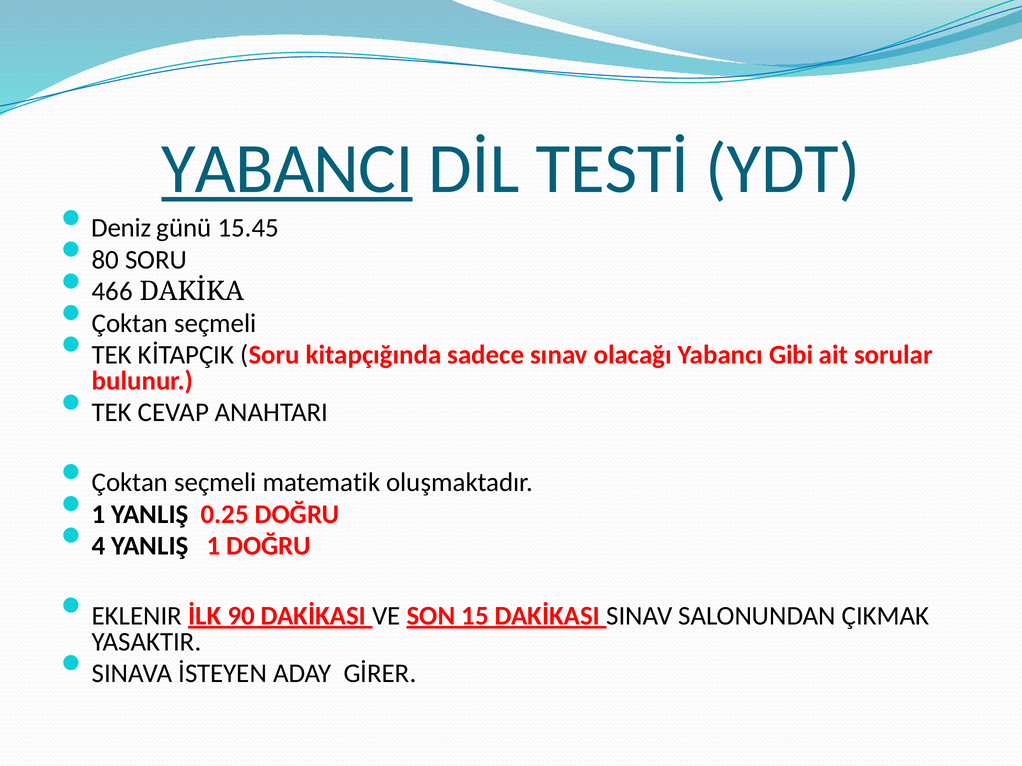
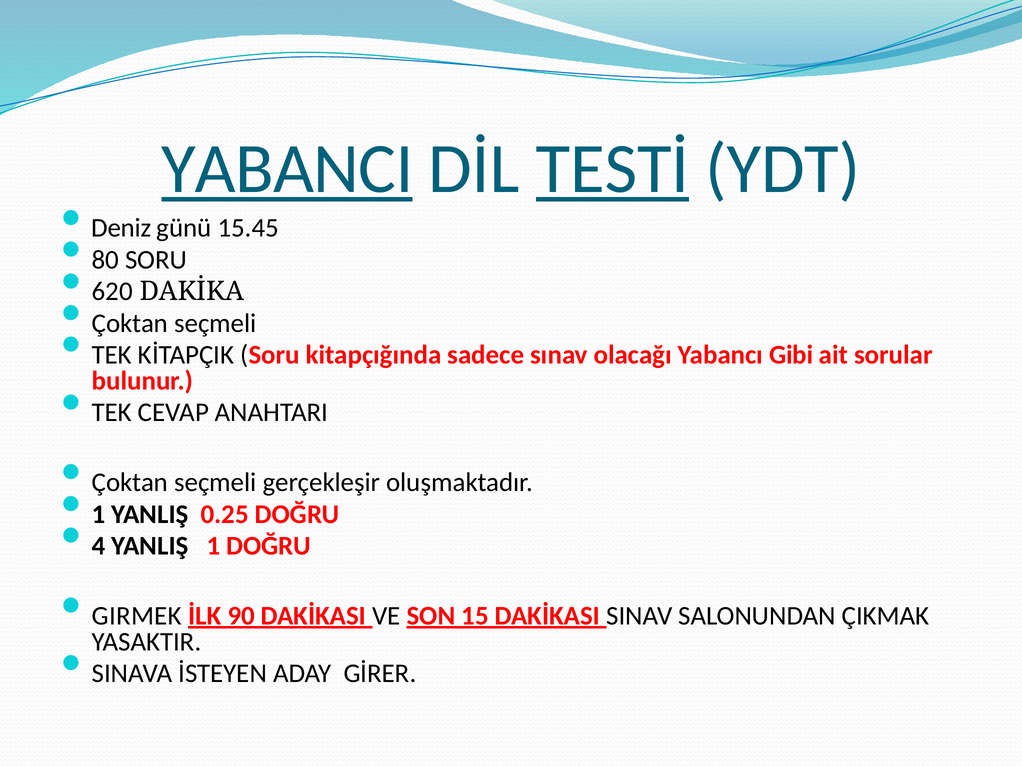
TESTİ underline: none -> present (613, 169)
466: 466 -> 620 (112, 292)
matematik: matematik -> gerçekleşir (321, 483)
EKLENIR: EKLENIR -> GIRMEK (137, 616)
